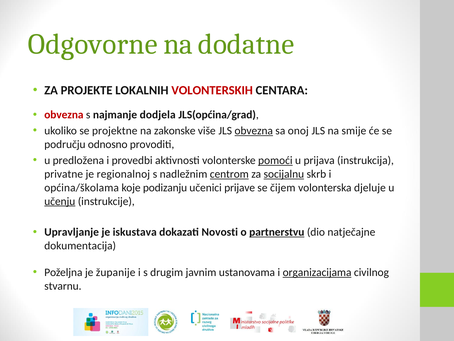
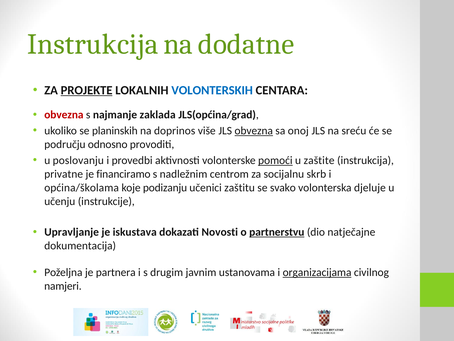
Odgovorne: Odgovorne -> Instrukcija (93, 44)
PROJEKTE underline: none -> present (87, 90)
VOLONTERSKIH colour: red -> blue (212, 90)
dodjela: dodjela -> zaklada (158, 115)
projektne: projektne -> planinskih (115, 131)
zakonske: zakonske -> doprinos (175, 131)
smije: smije -> sreću (354, 131)
predložena: predložena -> poslovanju (78, 160)
prijava: prijava -> zaštite (319, 160)
regionalnoj: regionalnoj -> financiramo (123, 174)
centrom underline: present -> none (229, 174)
socijalnu underline: present -> none (284, 174)
prijave: prijave -> zaštitu (240, 187)
čijem: čijem -> svako (283, 187)
učenju underline: present -> none (60, 201)
županije: županije -> partnera (116, 272)
stvarnu: stvarnu -> namjeri (63, 286)
